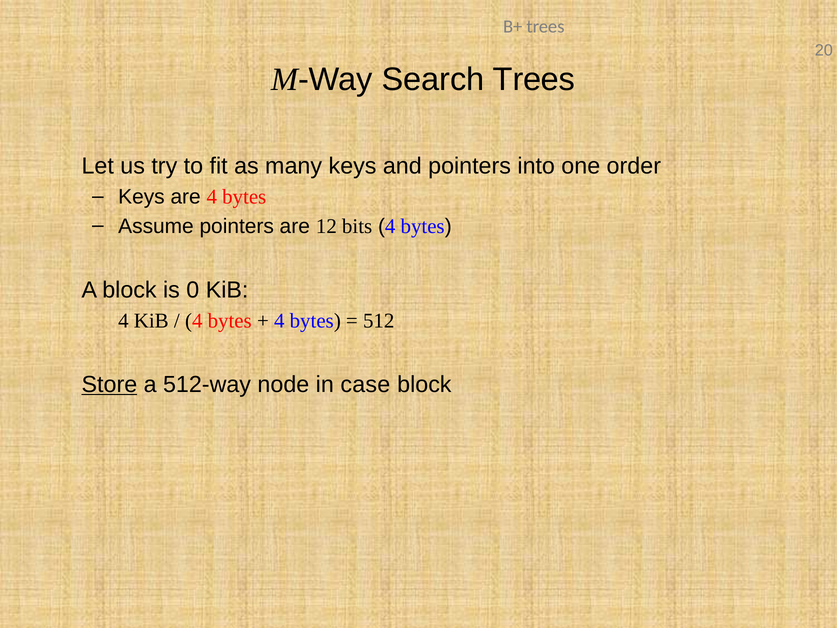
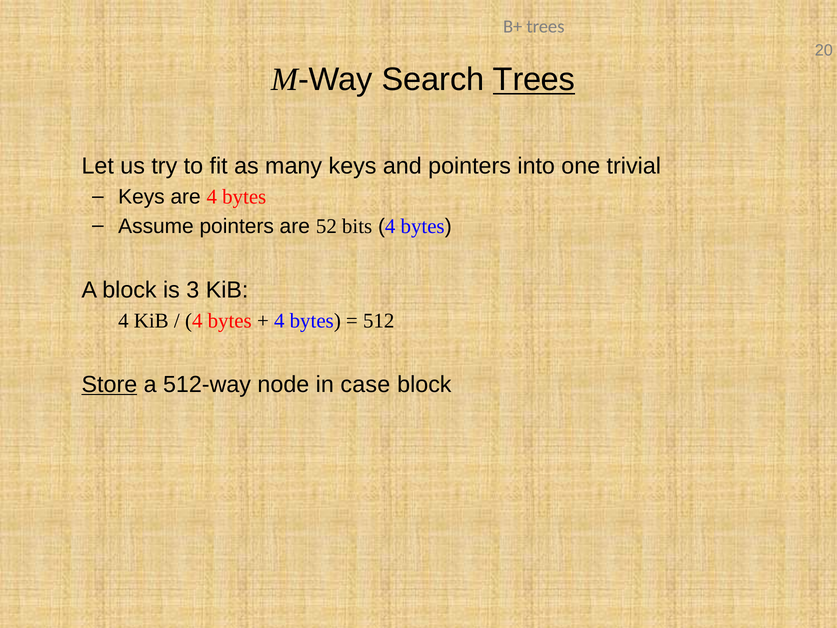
Trees underline: none -> present (534, 80)
order: order -> trivial (634, 166)
12: 12 -> 52 (326, 226)
0: 0 -> 3 (193, 290)
